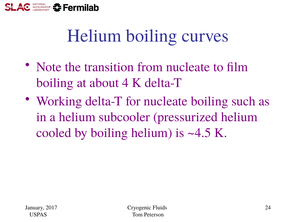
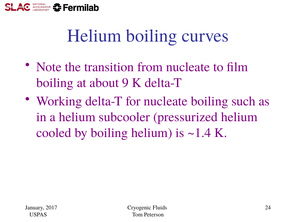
4: 4 -> 9 (125, 83)
~4.5: ~4.5 -> ~1.4 (199, 133)
